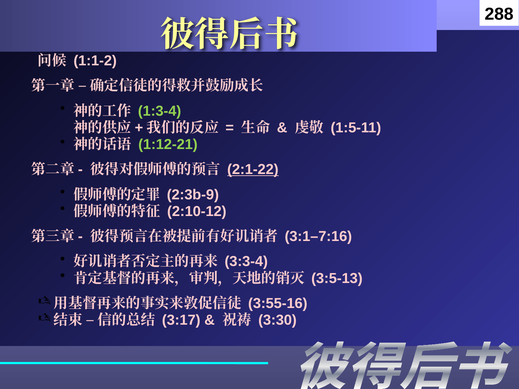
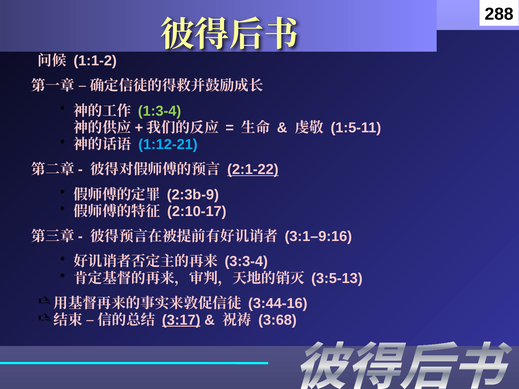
1:12-21 colour: light green -> light blue (168, 145)
2:10-12: 2:10-12 -> 2:10-17 (197, 211)
3:1–7:16: 3:1–7:16 -> 3:1–9:16 (318, 237)
3:55-16: 3:55-16 -> 3:44-16 (278, 304)
3:17 underline: none -> present (181, 320)
3:30: 3:30 -> 3:68 (277, 320)
